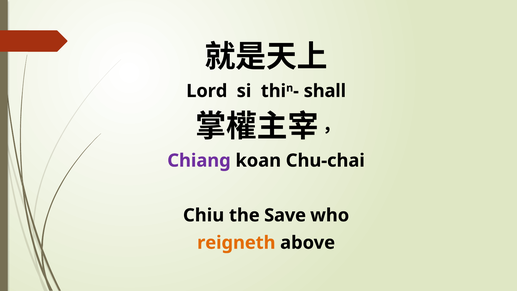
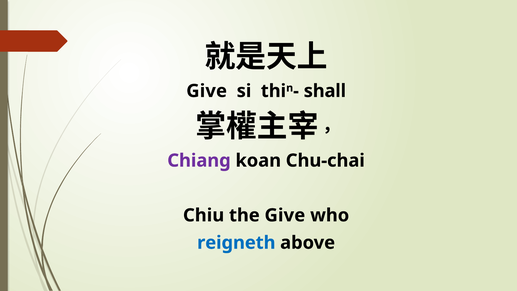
Lord: Lord -> Give (207, 91)
the Save: Save -> Give (285, 215)
reigneth colour: orange -> blue (236, 243)
